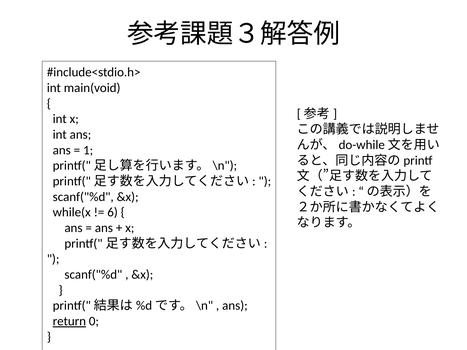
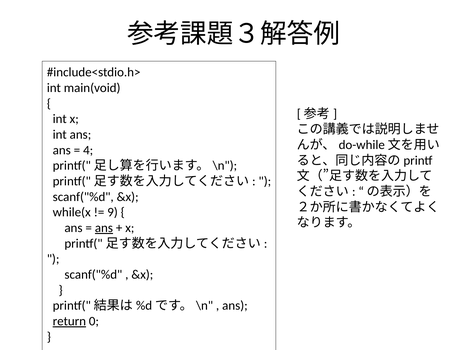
1: 1 -> 4 (88, 150)
6: 6 -> 9 (113, 212)
ans underline: none -> present (104, 228)
